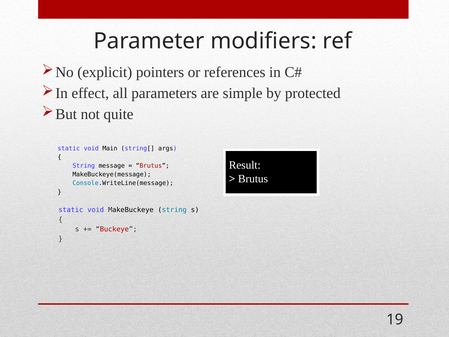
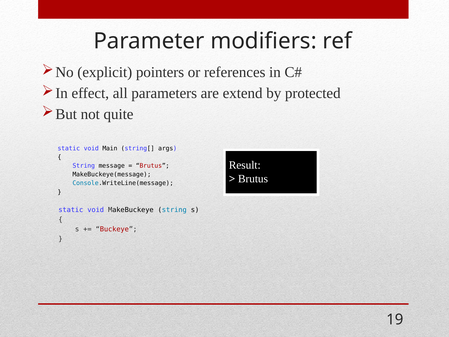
simple: simple -> extend (243, 93)
